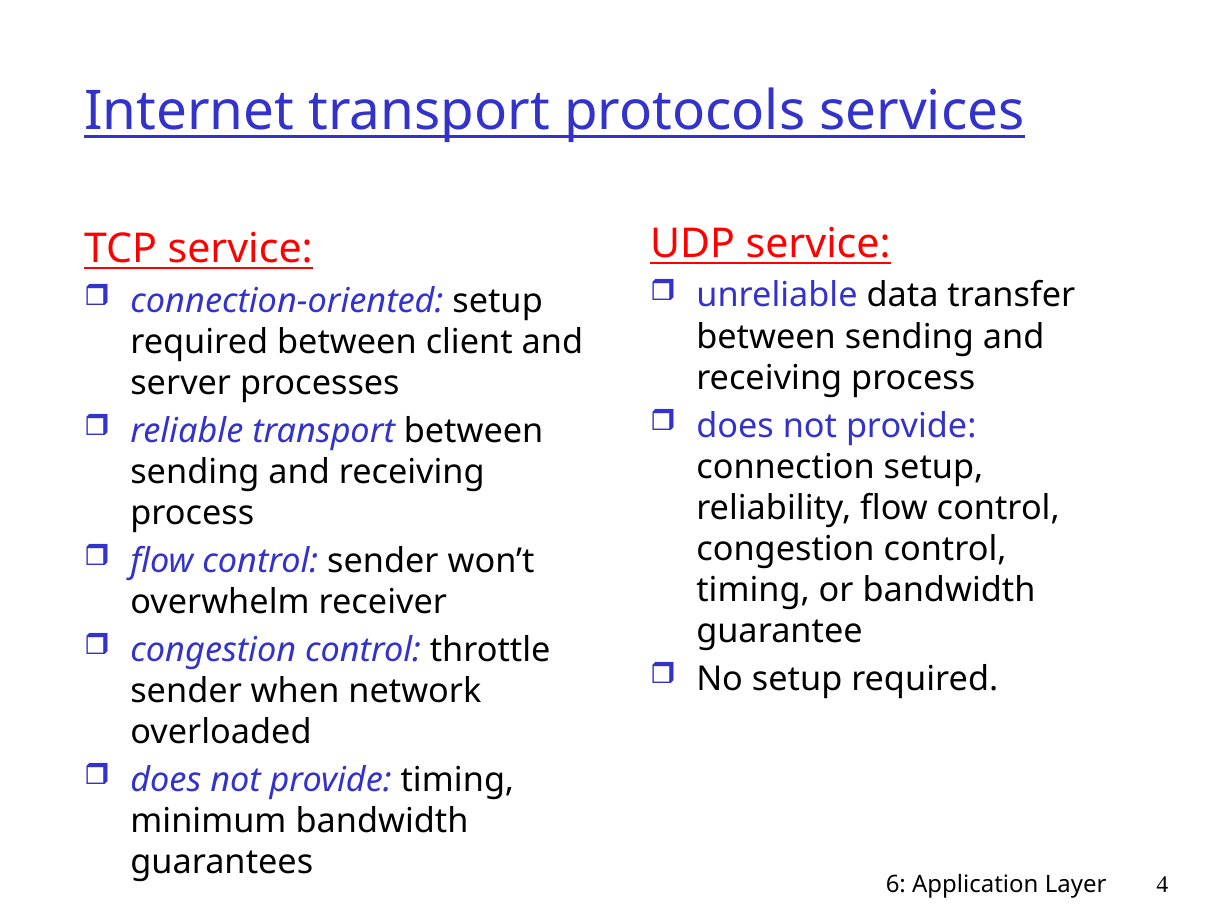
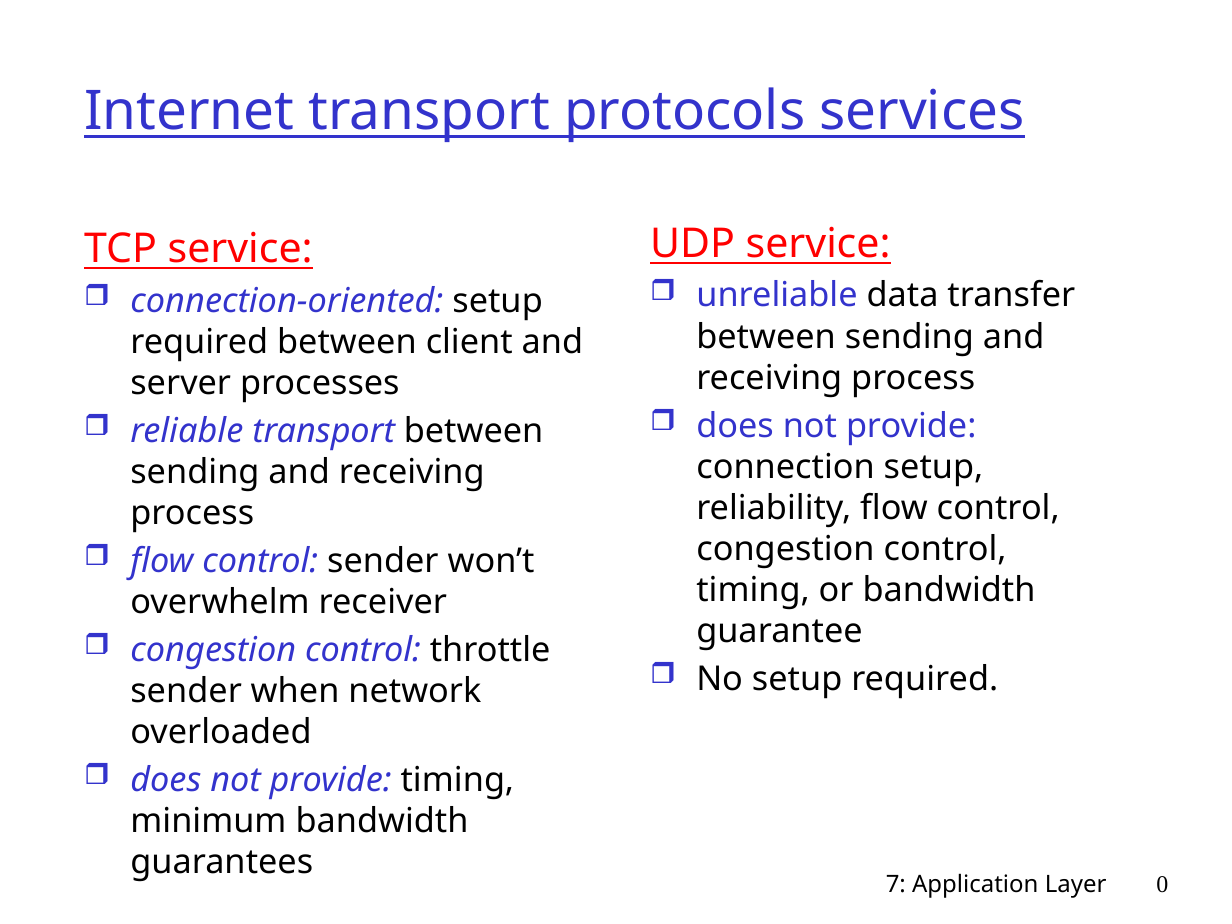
6: 6 -> 7 (896, 885)
4: 4 -> 0 (1162, 885)
